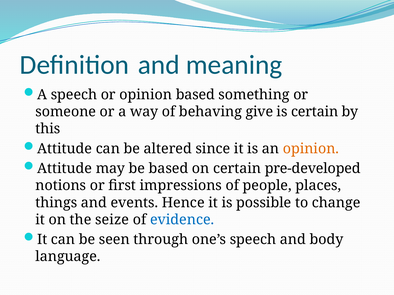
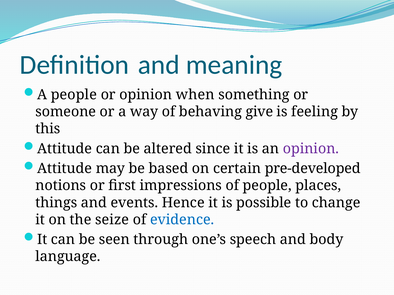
A speech: speech -> people (74, 95)
opinion based: based -> when (195, 95)
is certain: certain -> feeling (315, 112)
opinion colour: orange -> purple (311, 149)
